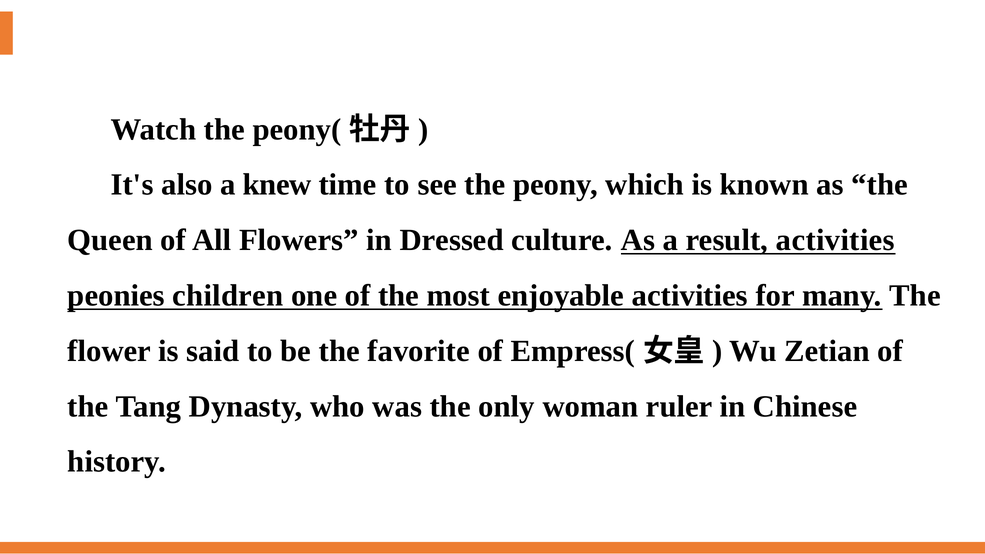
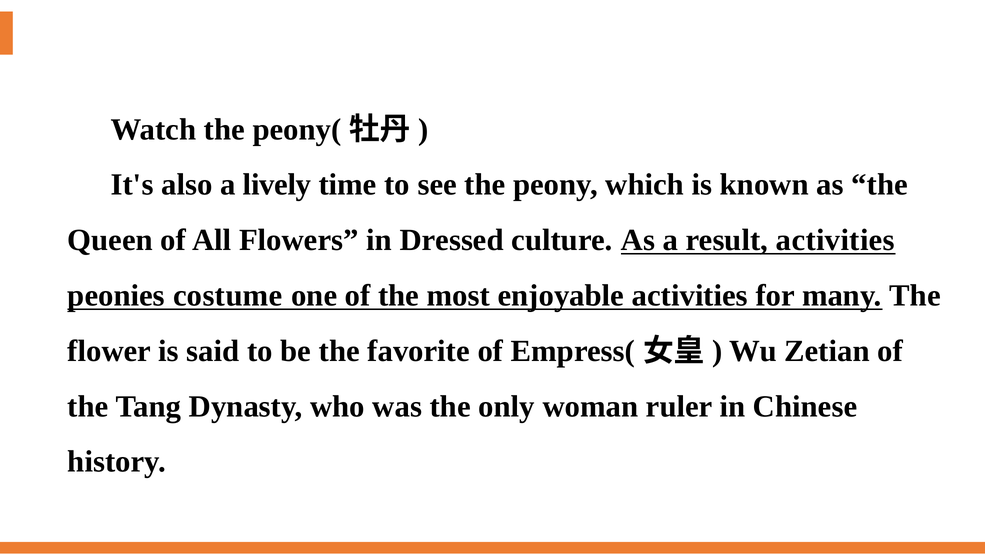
knew: knew -> lively (277, 185)
children: children -> costume (228, 296)
